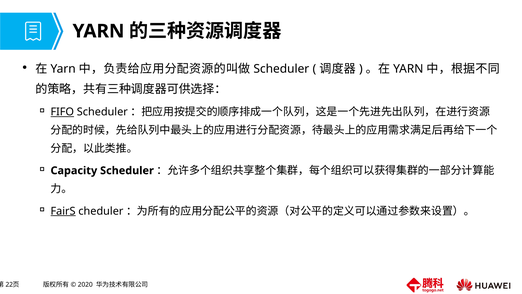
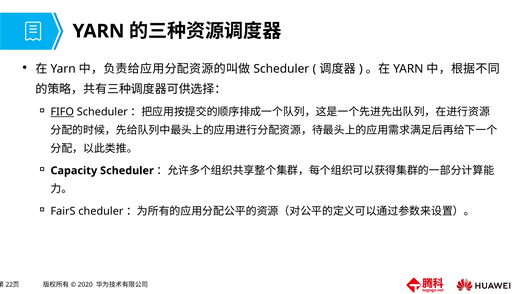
FairS underline: present -> none (63, 211)
